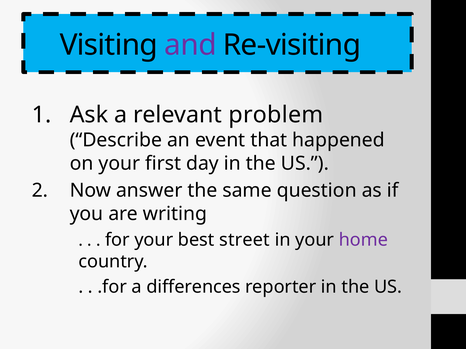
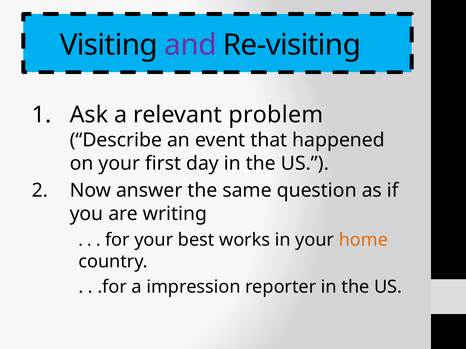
street: street -> works (245, 240)
home colour: purple -> orange (363, 240)
differences: differences -> impression (194, 287)
